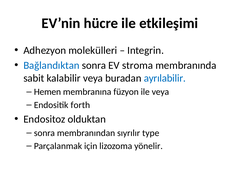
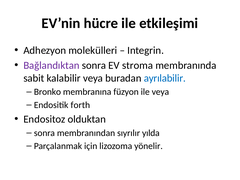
Bağlandıktan colour: blue -> purple (51, 65)
Hemen: Hemen -> Bronko (47, 92)
type: type -> yılda (151, 133)
